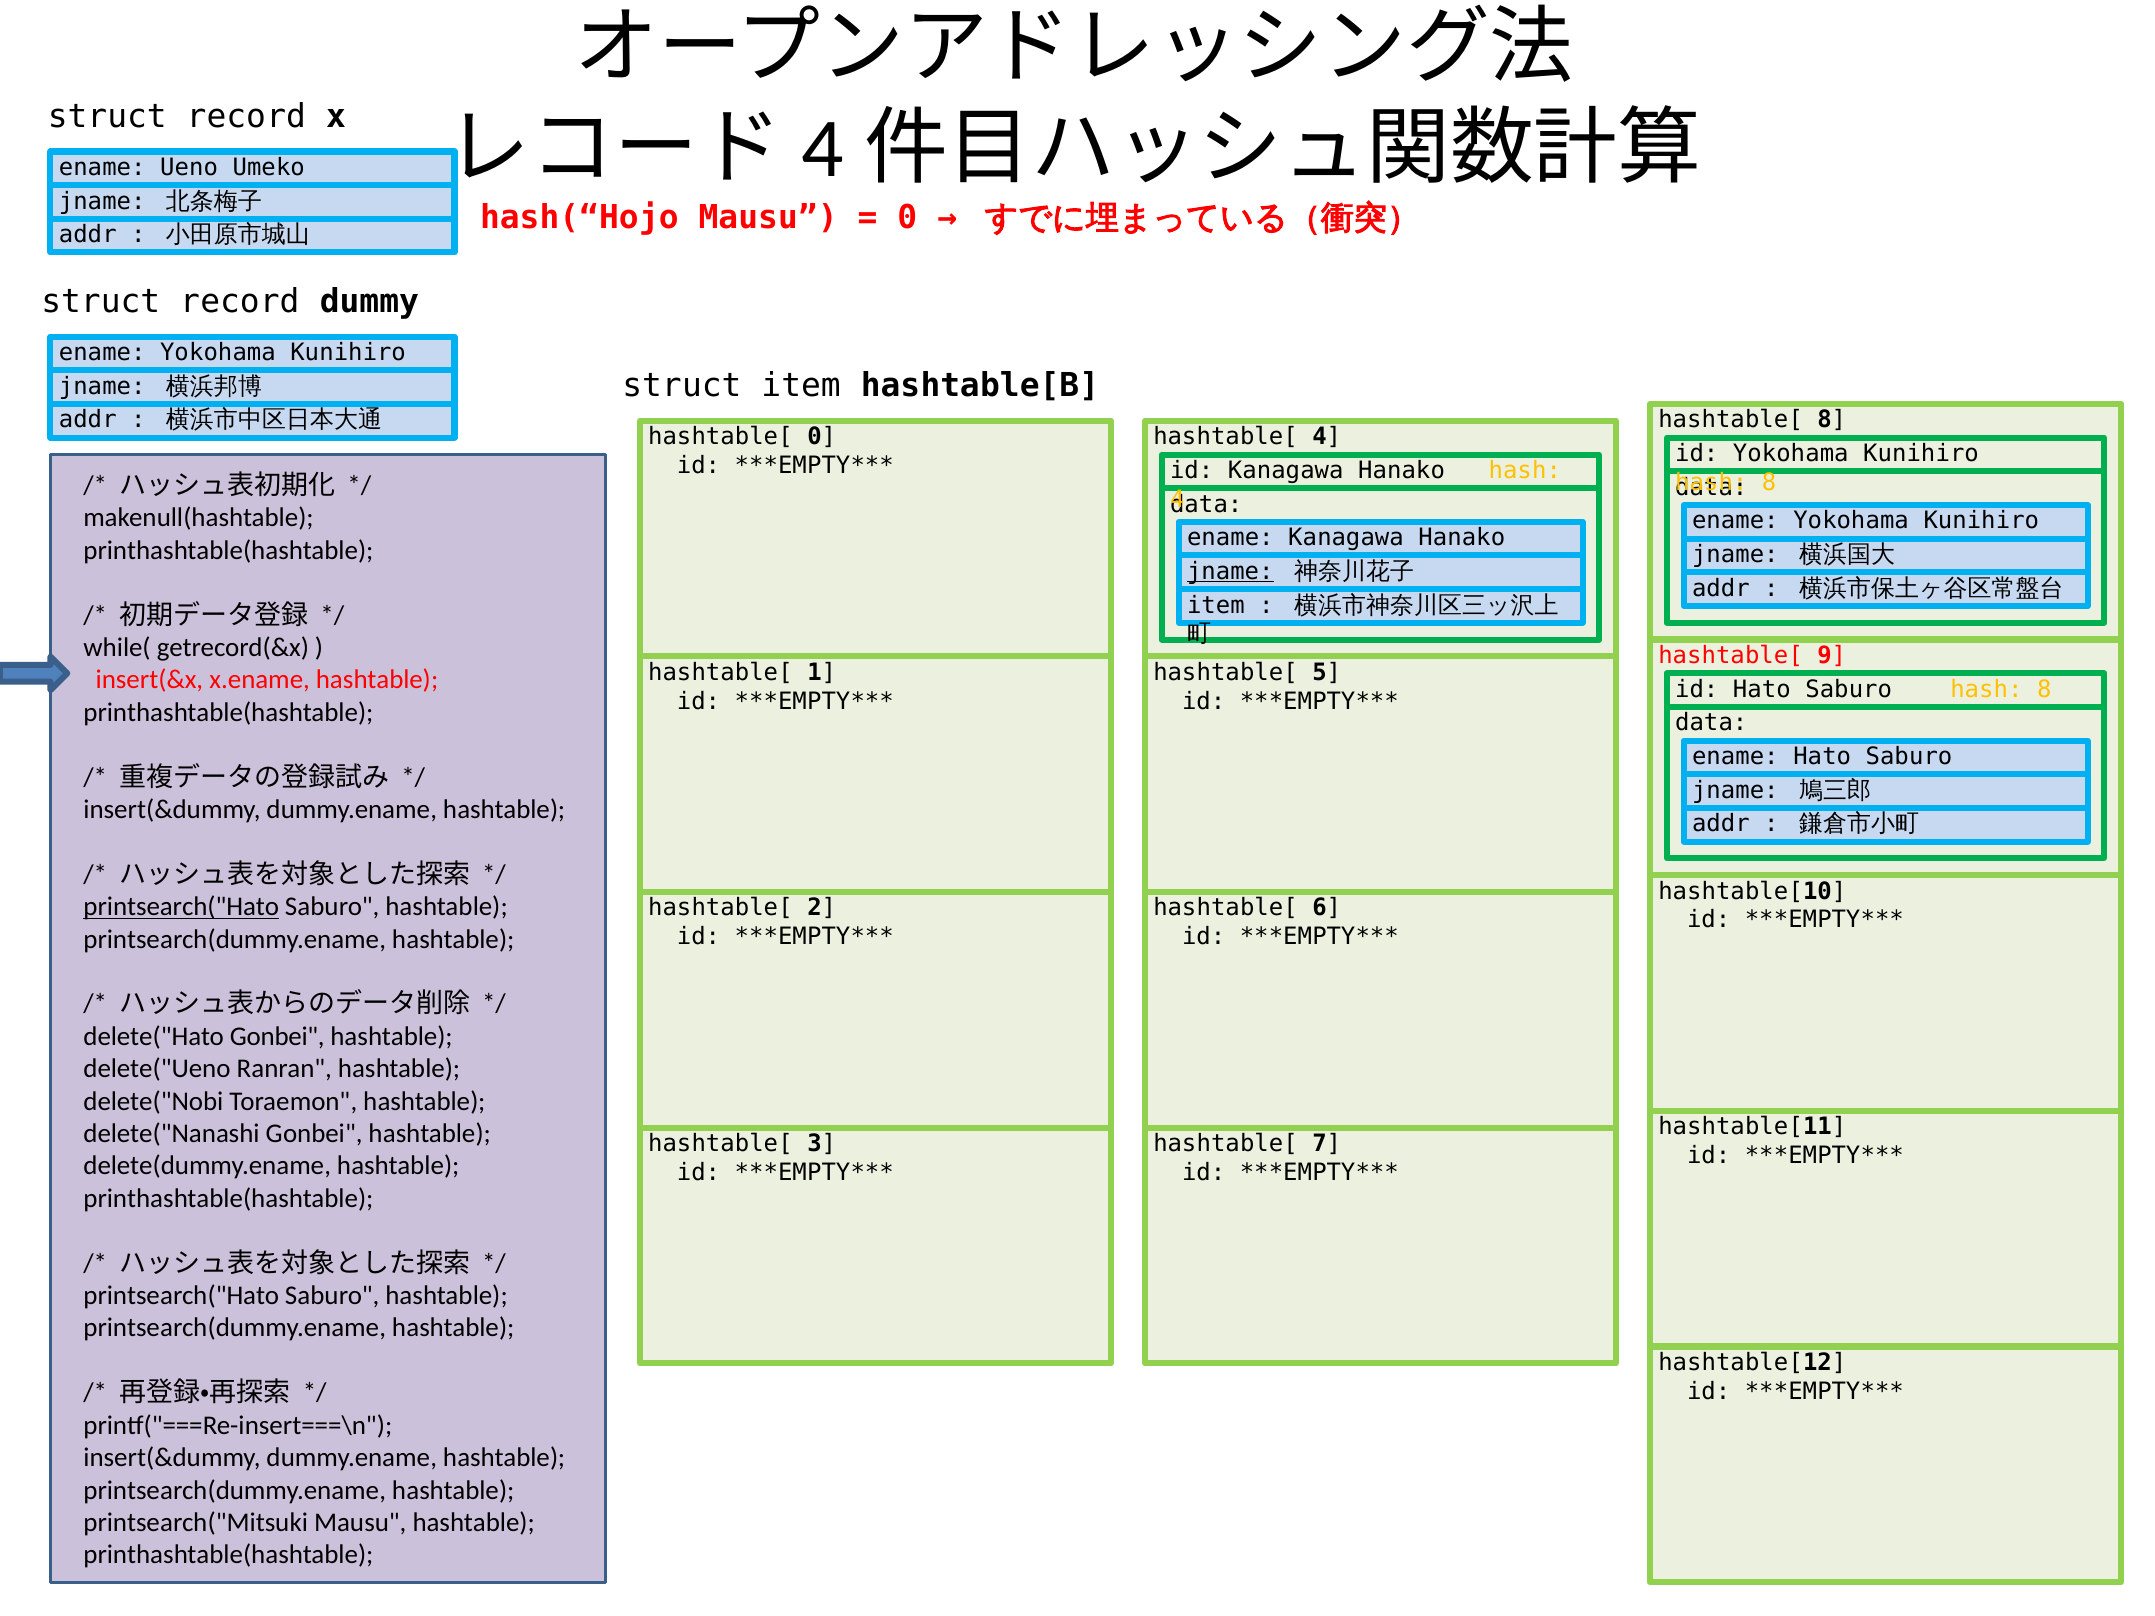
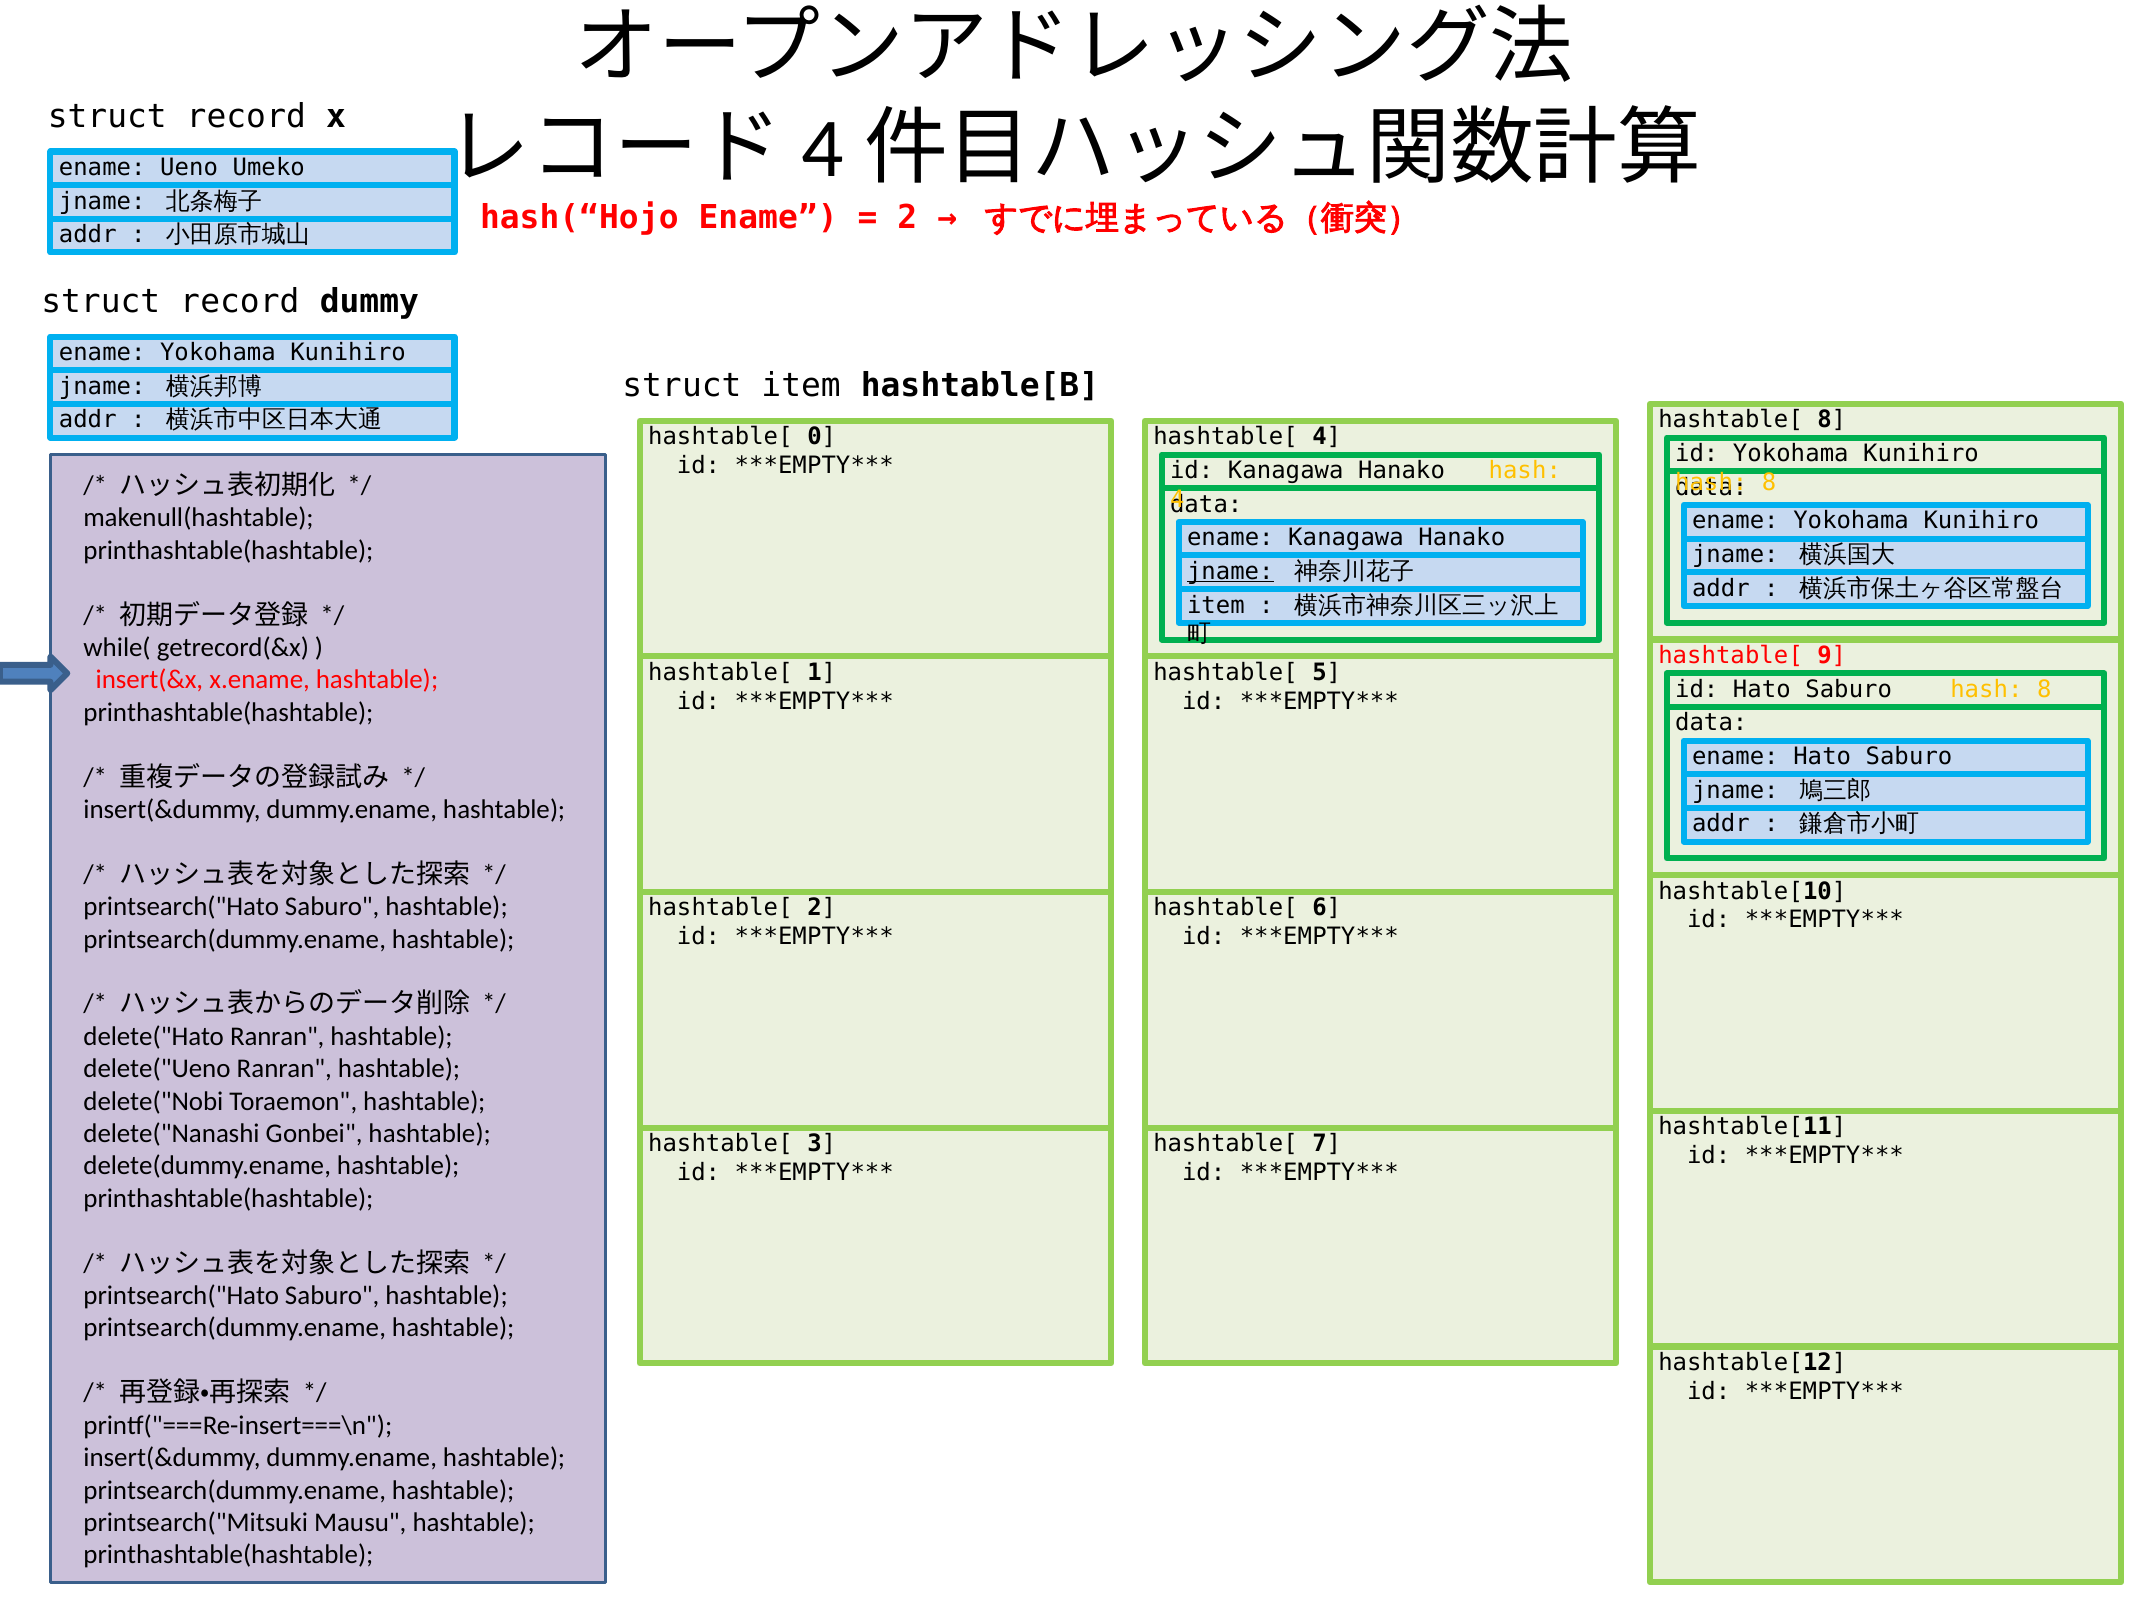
hash(“Hojo Mausu: Mausu -> Ename (768, 218)
0: 0 -> 2 (907, 218)
printsearch("Hato underline: present -> none (181, 907)
delete("Hato Gonbei: Gonbei -> Ranran (277, 1037)
